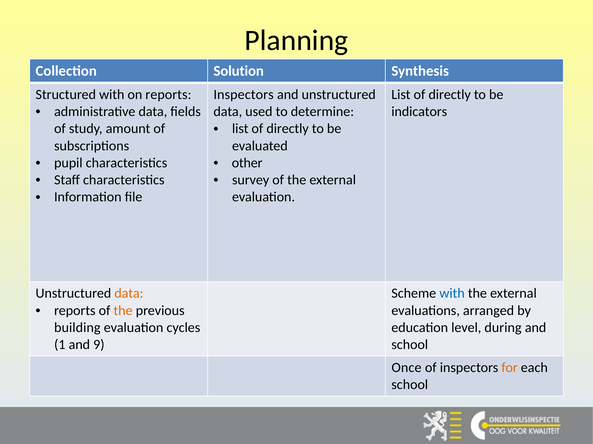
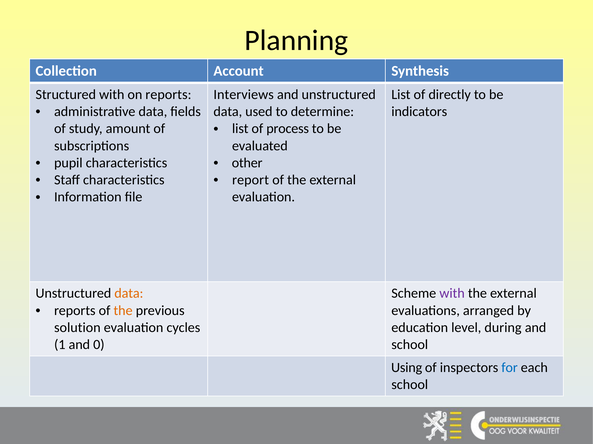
Solution: Solution -> Account (239, 71)
Inspectors: Inspectors -> Interviews (244, 95)
directly: directly -> process (288, 129)
survey: survey -> report (251, 180)
with colour: blue -> purple (452, 294)
building: building -> solution (77, 328)
9: 9 -> 0 (99, 345)
Once: Once -> Using (407, 368)
for colour: orange -> blue (510, 368)
